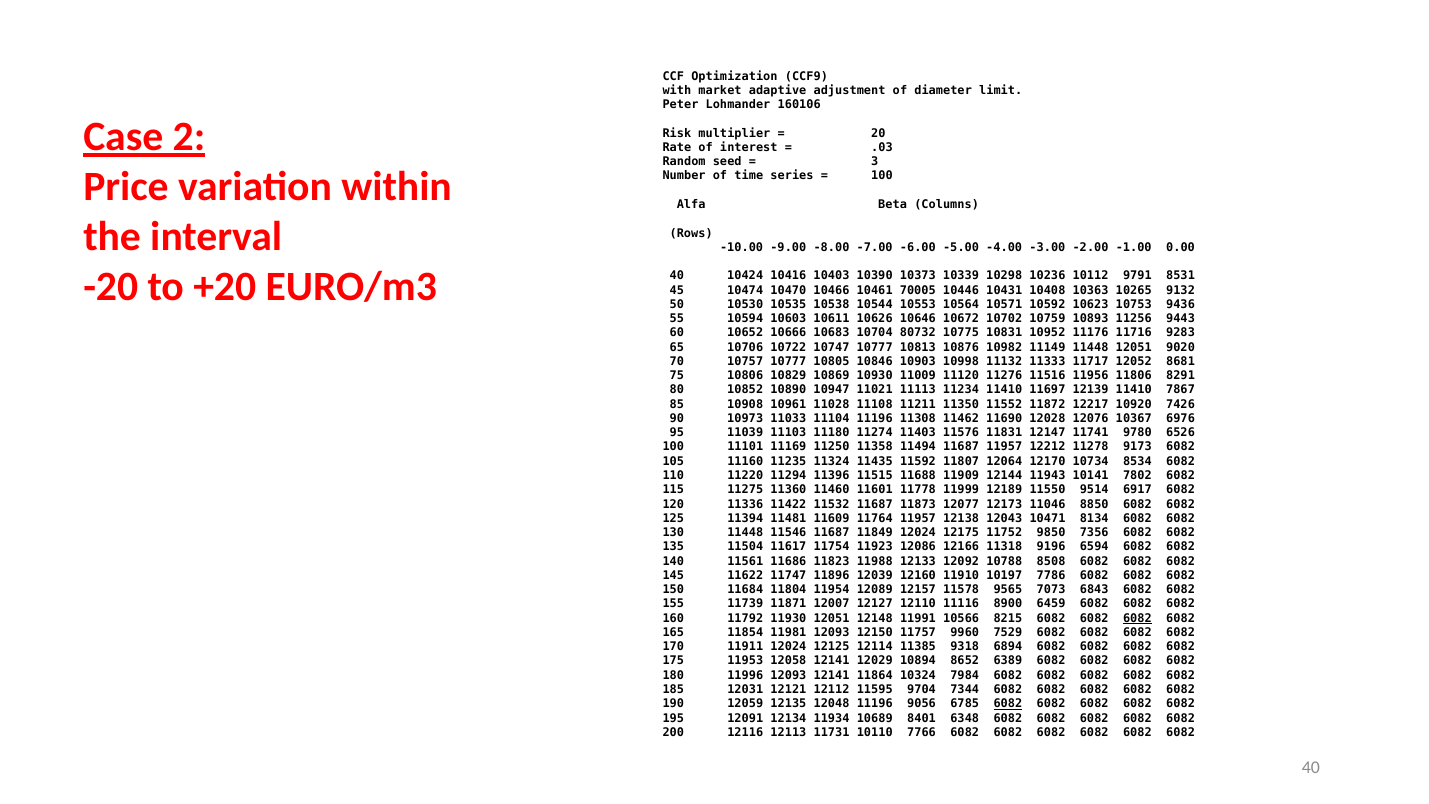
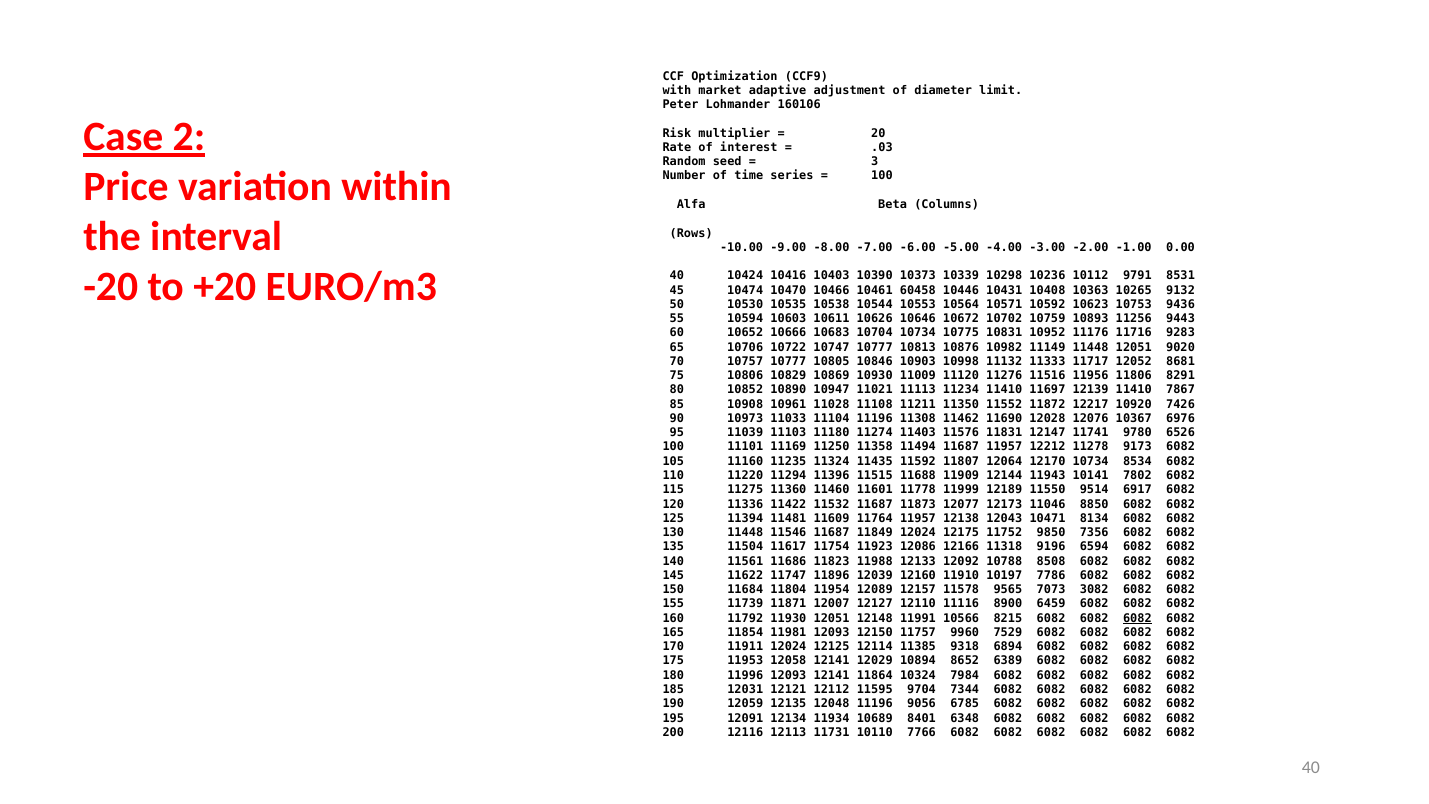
70005: 70005 -> 60458 (918, 290)
10704 80732: 80732 -> 10734 (918, 333)
6843: 6843 -> 3082 (1094, 590)
6082 underline: present -> none (1008, 704)
